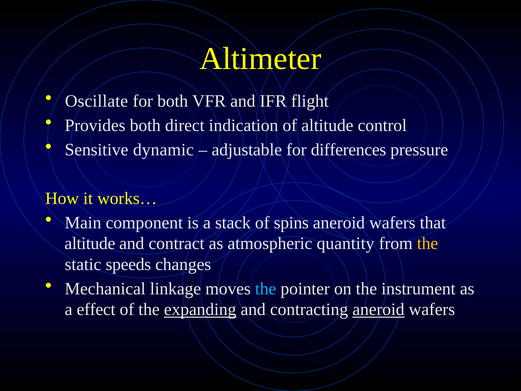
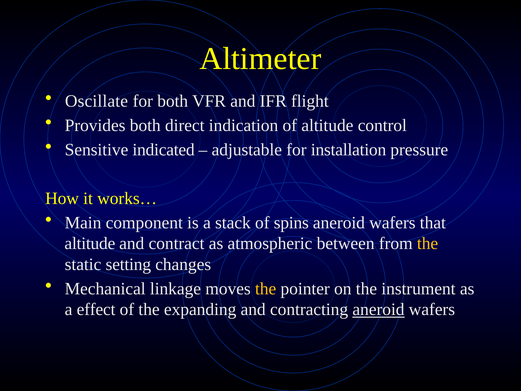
dynamic: dynamic -> indicated (164, 150)
differences: differences -> installation (349, 150)
quantity: quantity -> between (346, 243)
speeds: speeds -> setting (128, 264)
the colour: light blue -> yellow (266, 289)
expanding underline: present -> none (200, 309)
